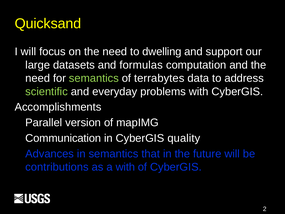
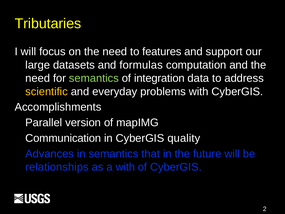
Quicksand: Quicksand -> Tributaries (48, 24)
dwelling: dwelling -> features (162, 52)
terrabytes: terrabytes -> integration (159, 78)
scientific colour: light green -> yellow (47, 91)
contributions: contributions -> relationships (57, 167)
